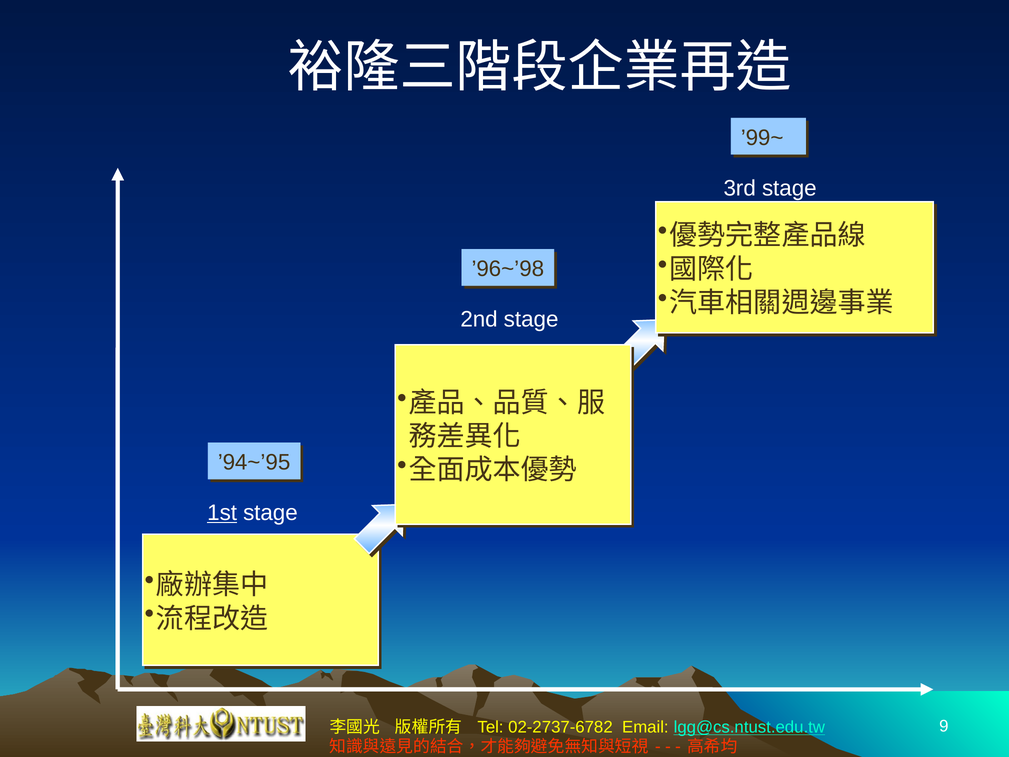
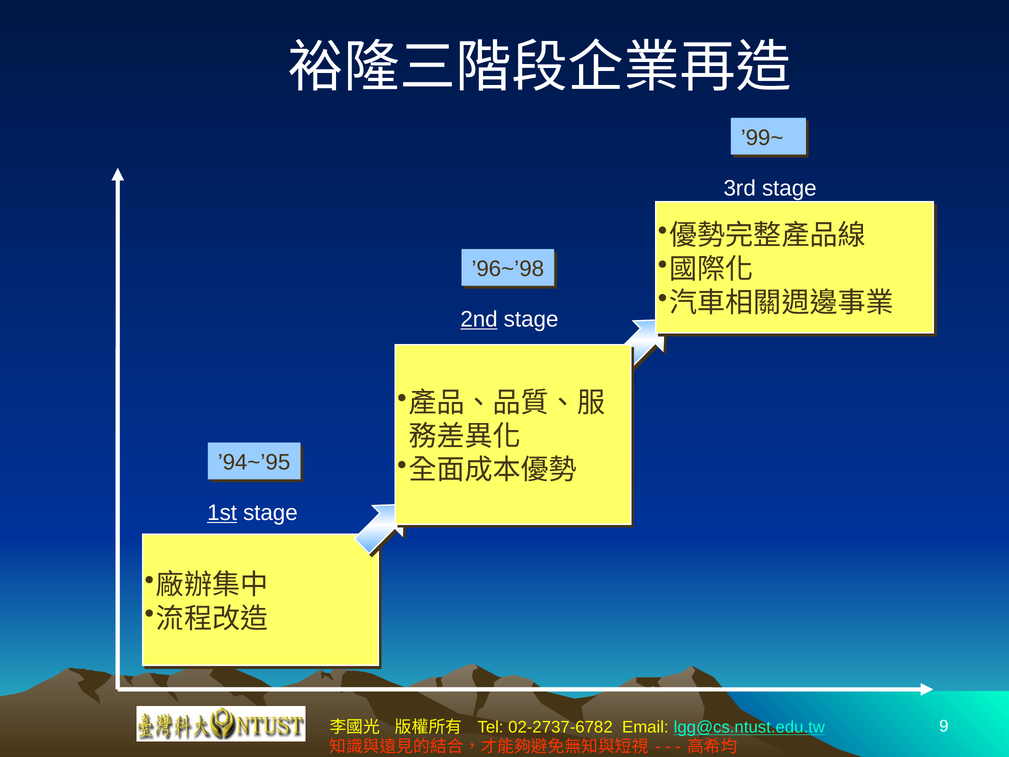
2nd underline: none -> present (479, 319)
